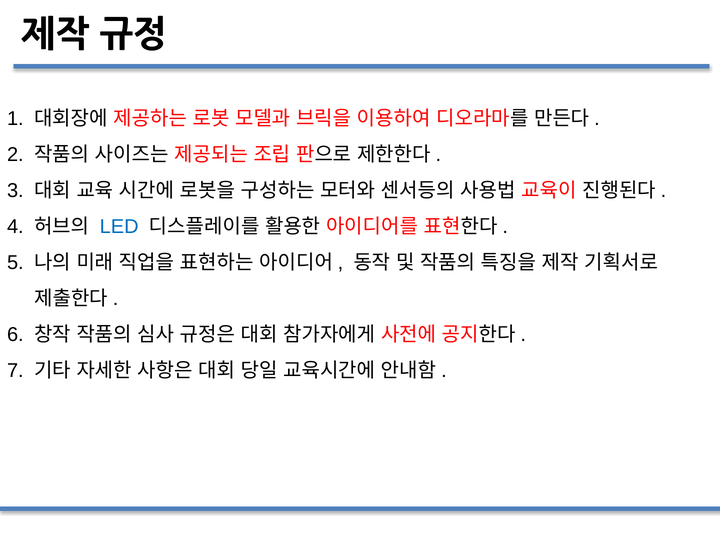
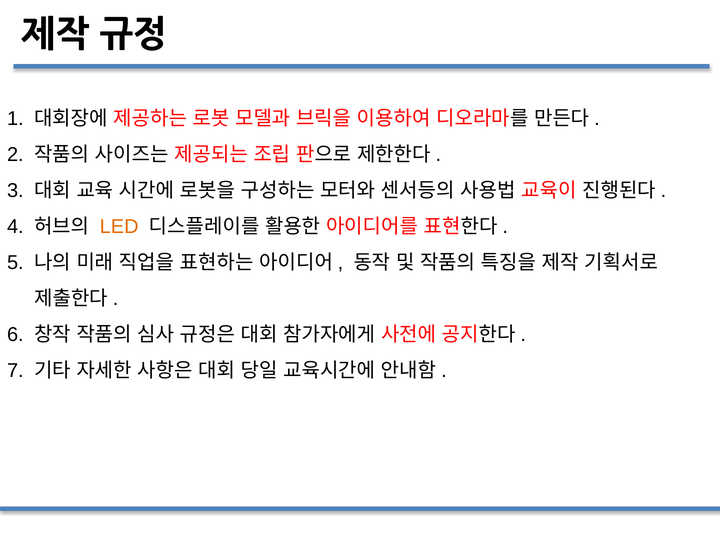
LED colour: blue -> orange (119, 226)
